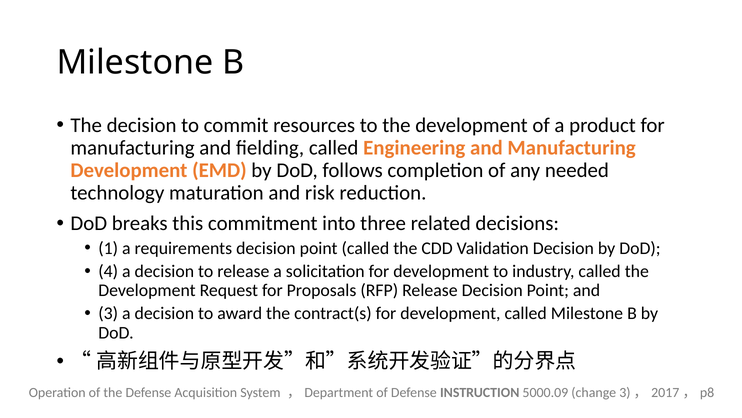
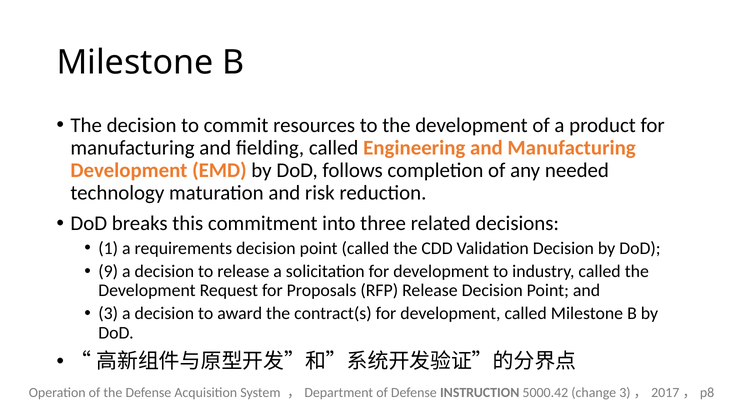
4: 4 -> 9 (108, 271)
5000.09: 5000.09 -> 5000.42 (545, 392)
